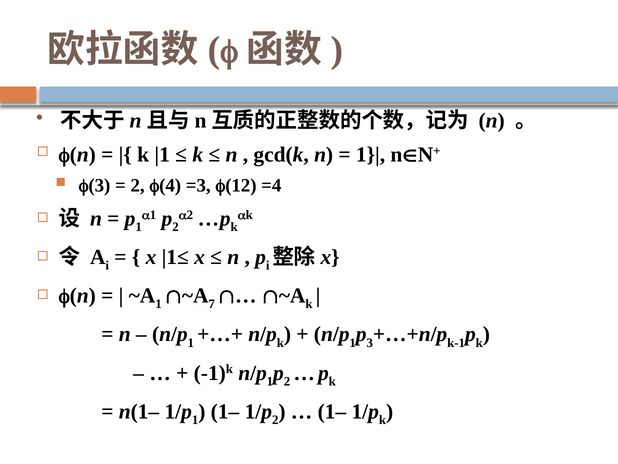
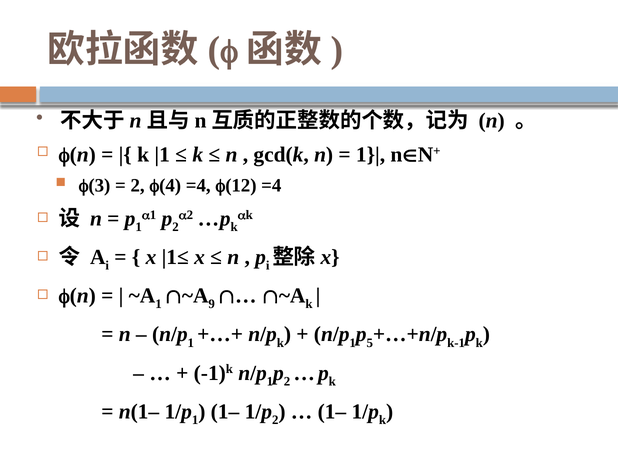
=3: =3 -> =4 (198, 185)
7: 7 -> 9 (212, 304)
3: 3 -> 5 (370, 342)
